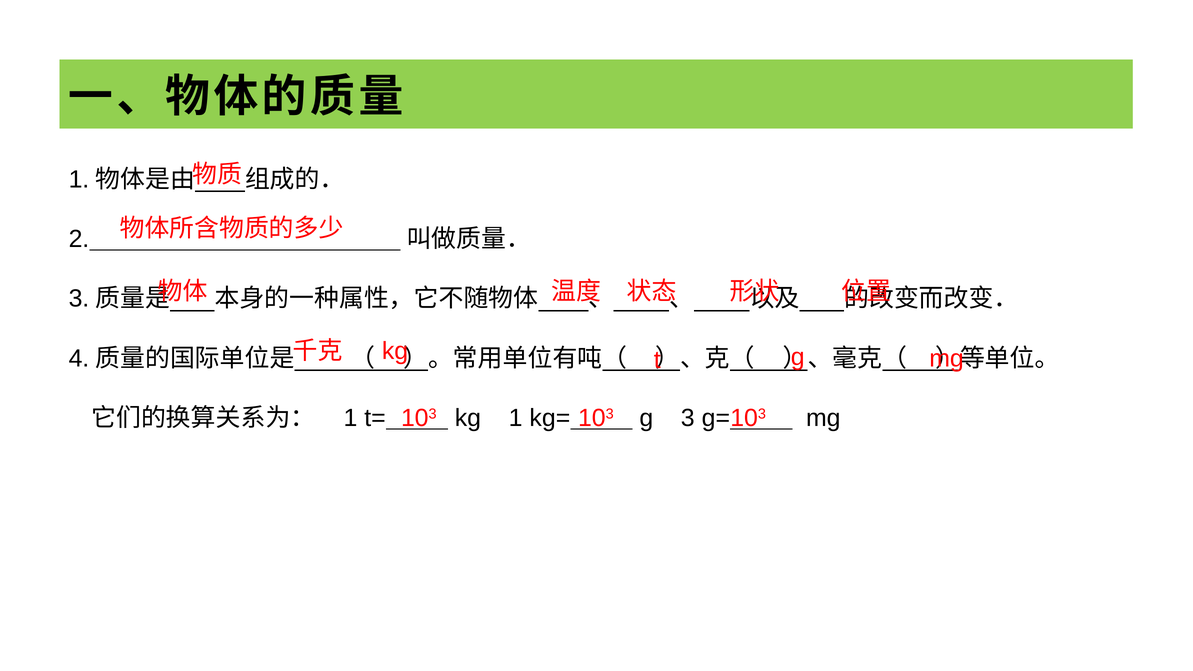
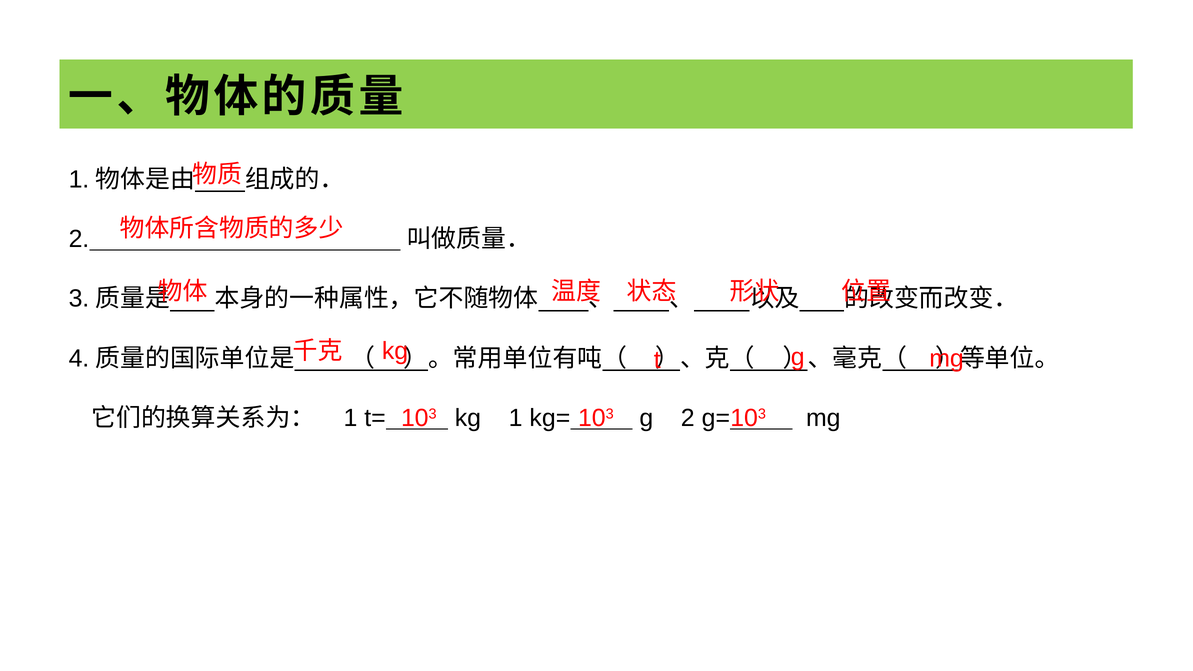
g 3: 3 -> 2 (688, 418)
